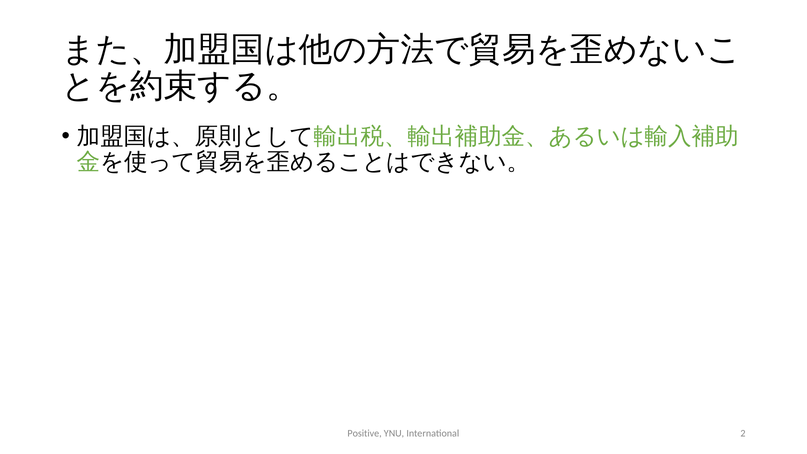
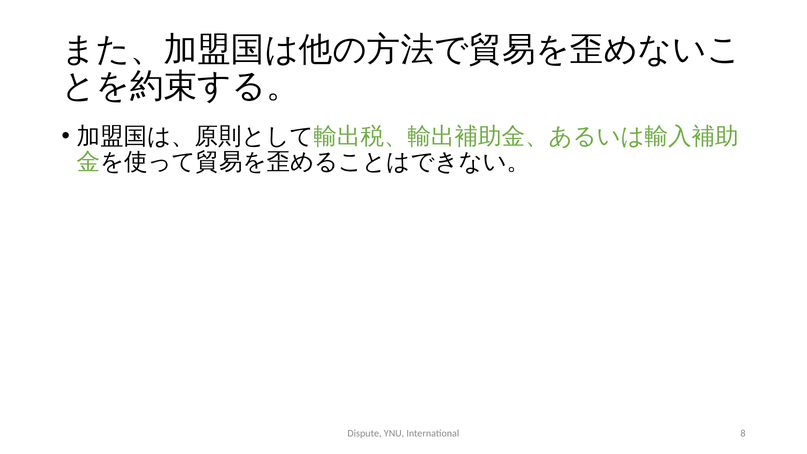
Positive: Positive -> Dispute (365, 433)
2: 2 -> 8 (743, 433)
